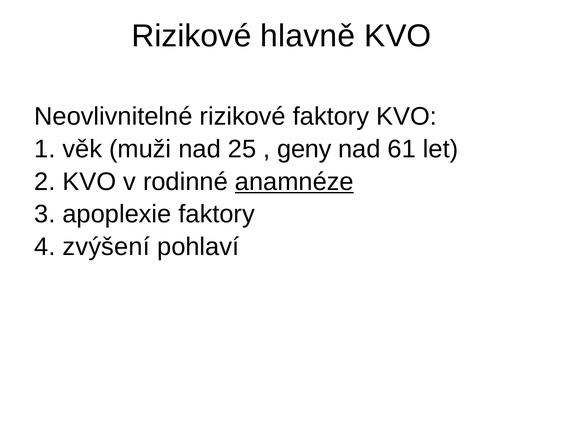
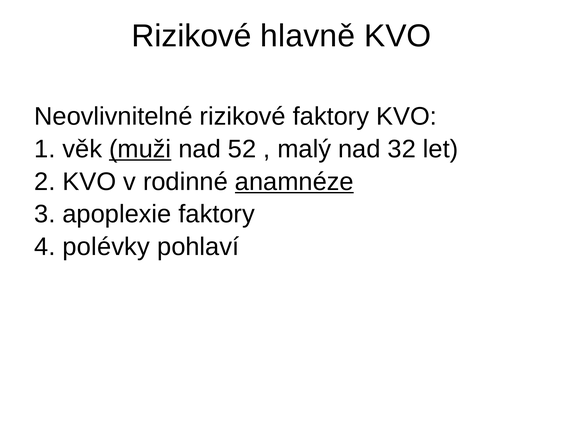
muži underline: none -> present (140, 149)
25: 25 -> 52 (242, 149)
geny: geny -> malý (304, 149)
61: 61 -> 32 (402, 149)
zvýšení: zvýšení -> polévky (106, 247)
